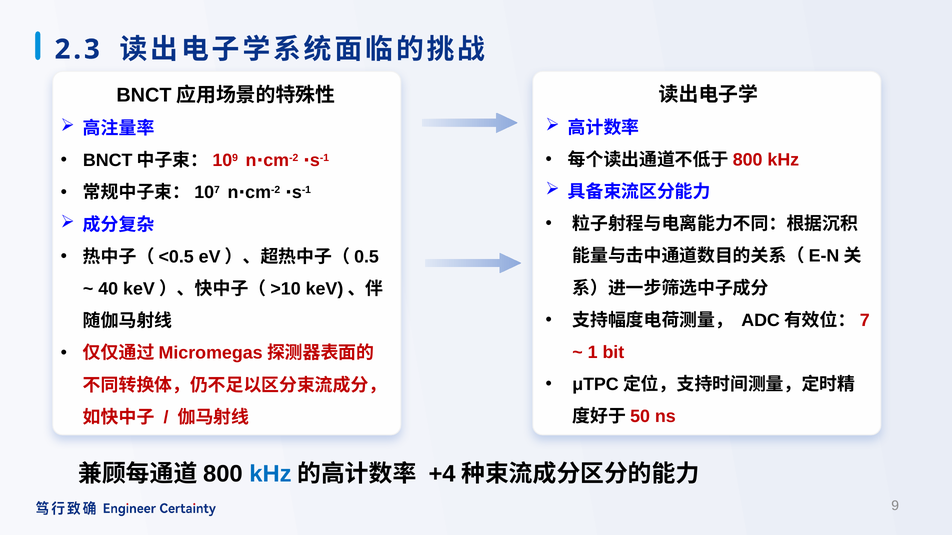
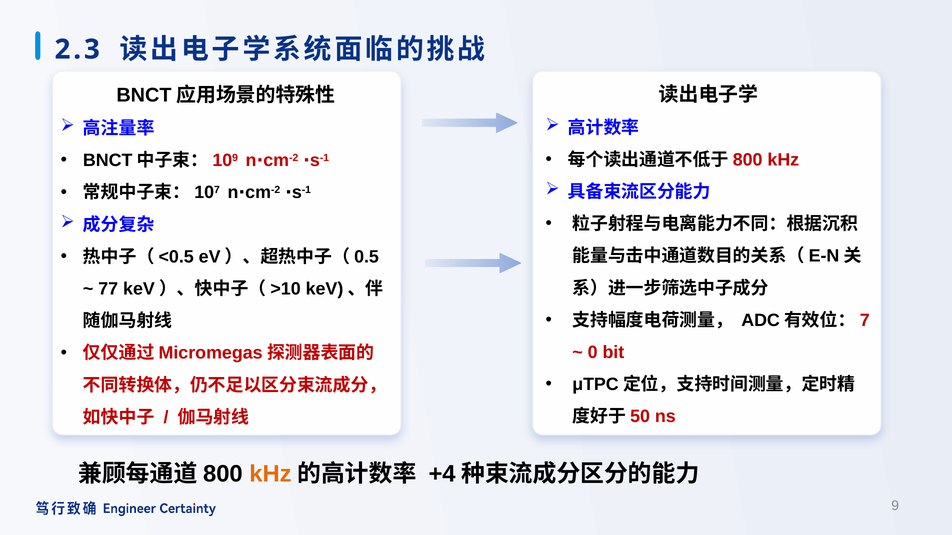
40: 40 -> 77 (108, 289)
1: 1 -> 0 (593, 353)
kHz colour: blue -> orange (270, 474)
